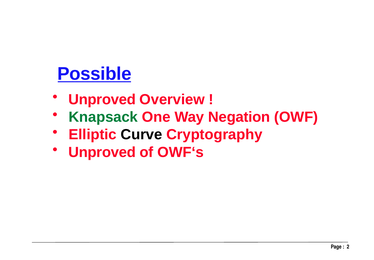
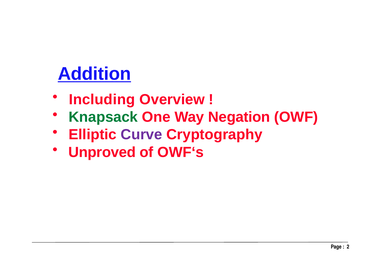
Possible: Possible -> Addition (94, 74)
Unproved: Unproved -> Including (102, 99)
Curve colour: black -> purple (141, 135)
